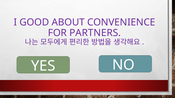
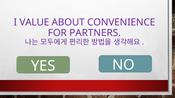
GOOD: GOOD -> VALUE (34, 22)
